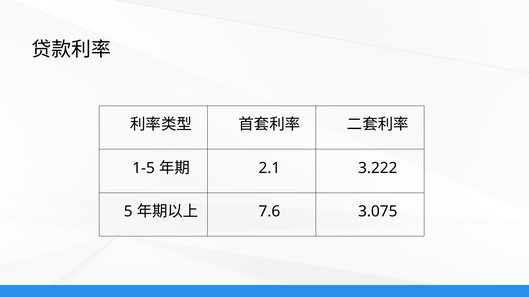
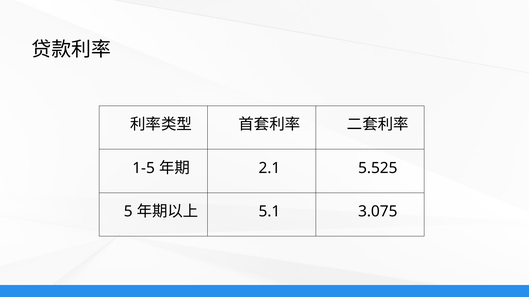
3.222: 3.222 -> 5.525 (378, 168)
7.6: 7.6 -> 5.1 (269, 212)
